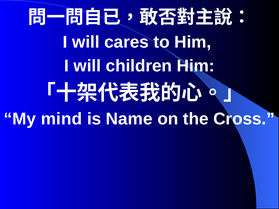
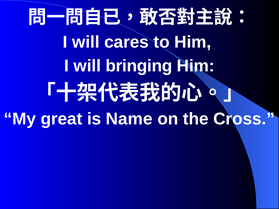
children: children -> bringing (139, 66)
mind: mind -> great (61, 119)
